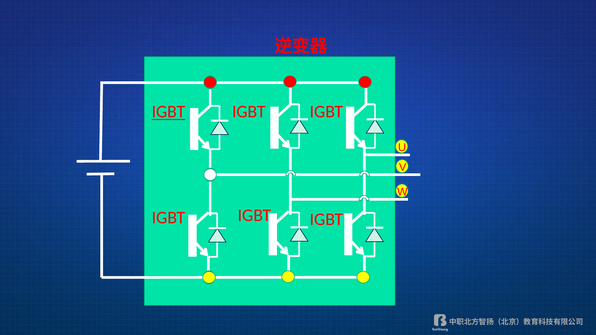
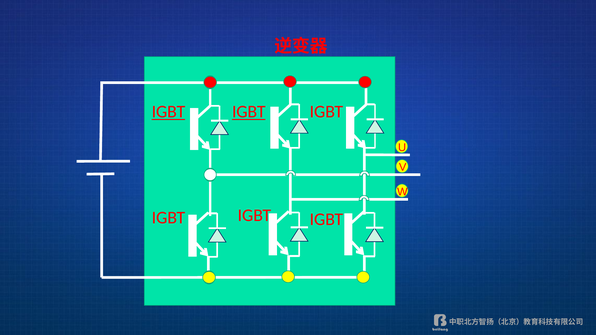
IGBT underline: none -> present (249, 112)
